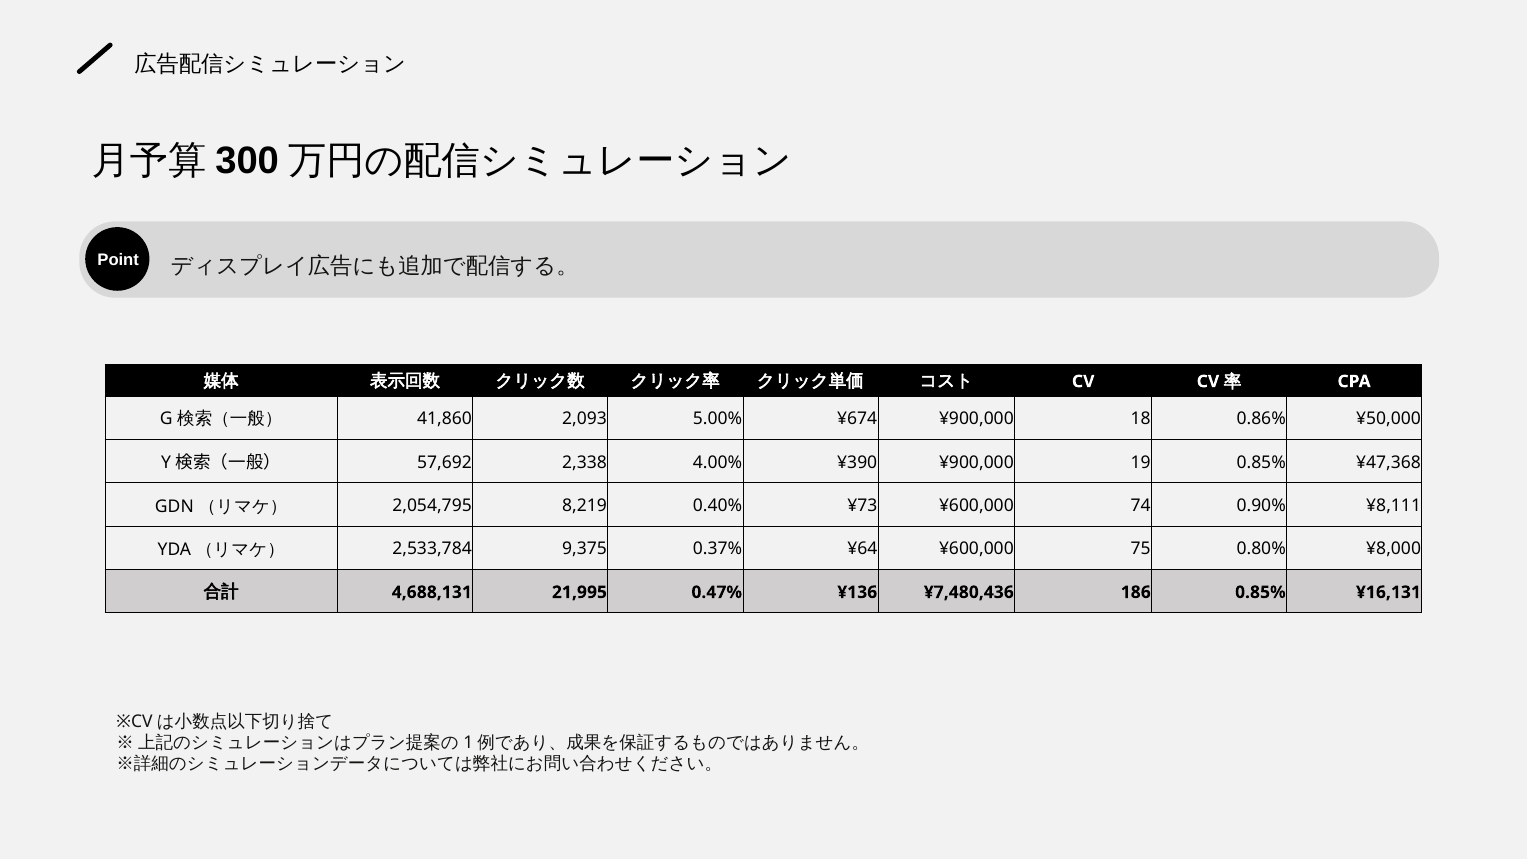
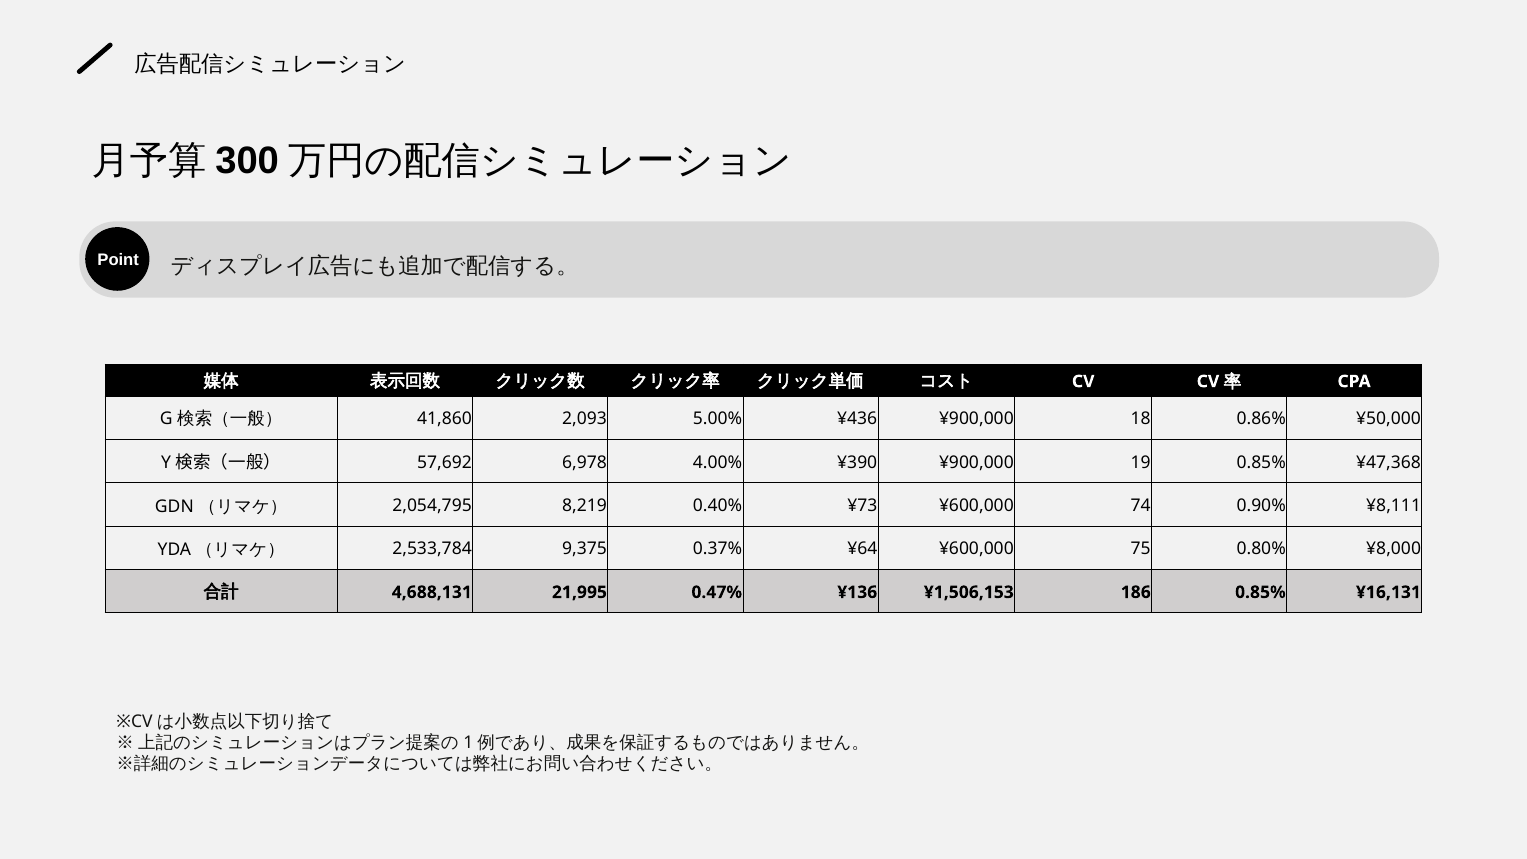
¥674: ¥674 -> ¥436 (857, 419)
2,338: 2,338 -> 6,978 (585, 462)
¥7,480,436: ¥7,480,436 -> ¥1,506,153 (969, 592)
